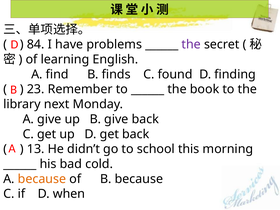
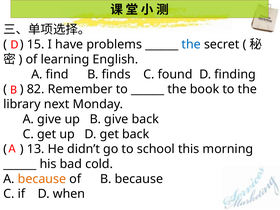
84: 84 -> 15 (36, 44)
the colour: purple -> blue (191, 44)
23: 23 -> 82 (36, 89)
